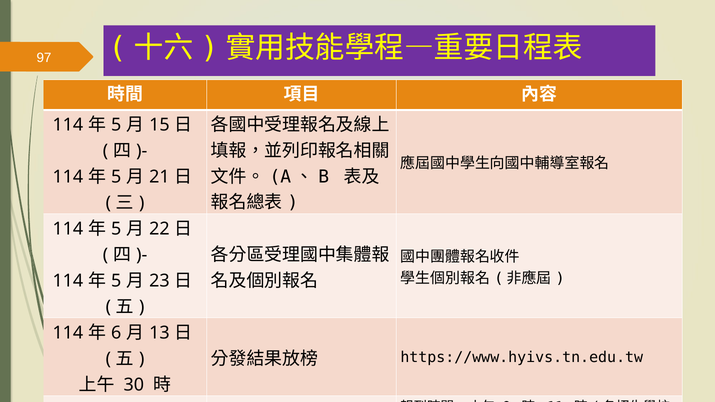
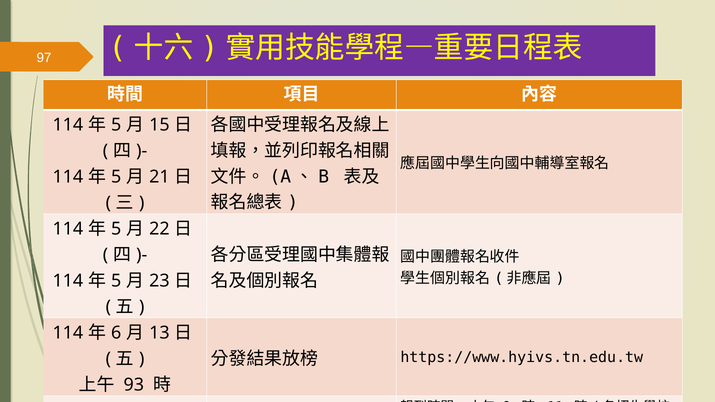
30: 30 -> 93 (134, 385)
